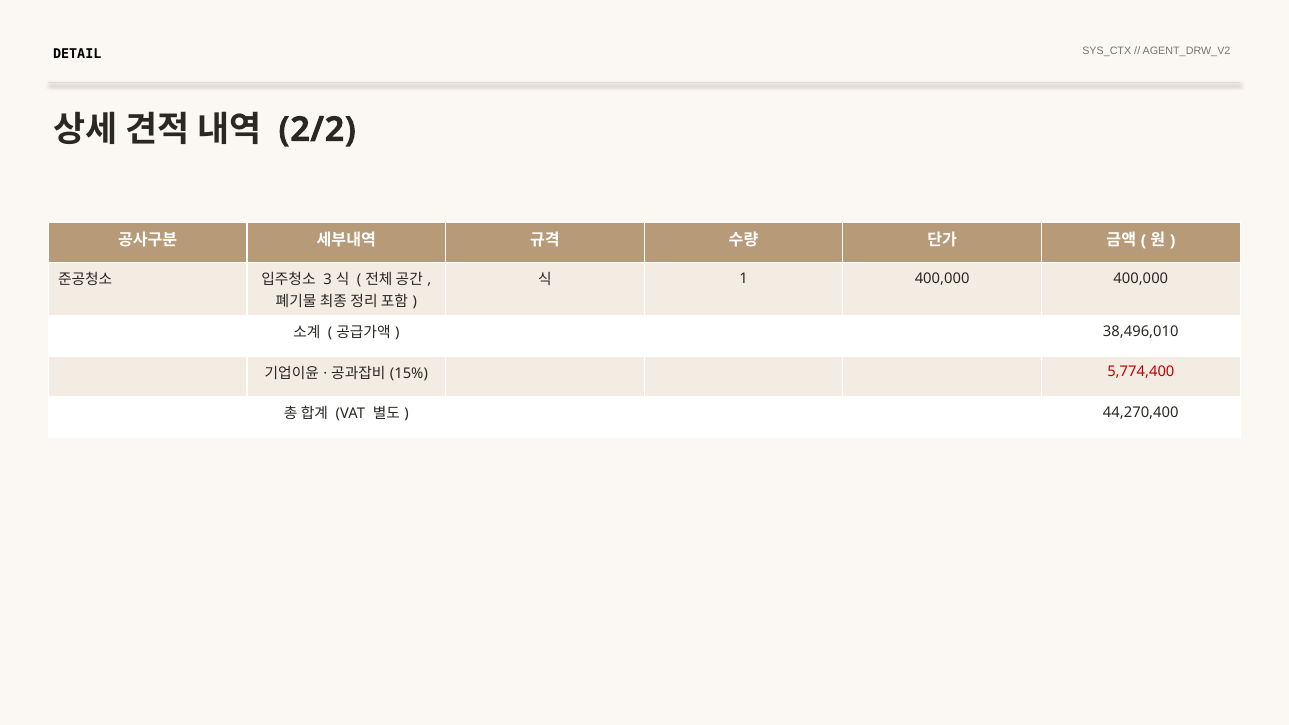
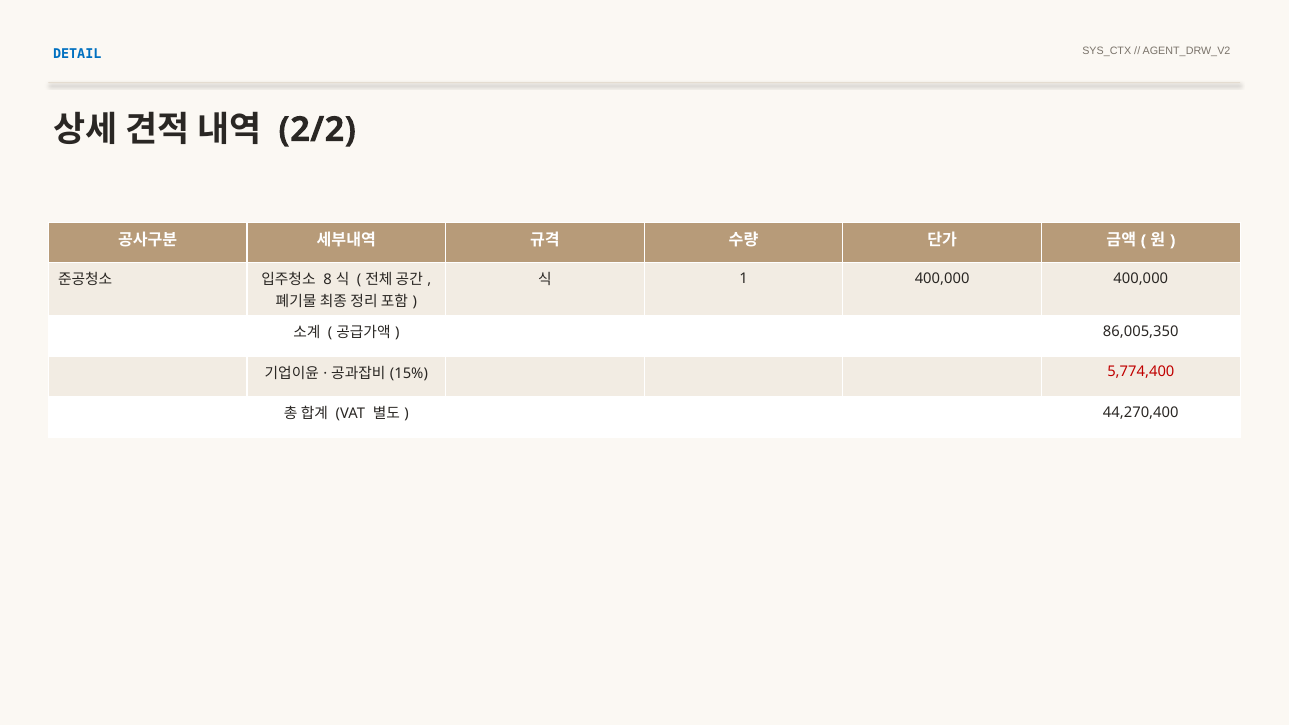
DETAIL colour: black -> blue (77, 54)
3: 3 -> 8 (328, 280)
38,496,010: 38,496,010 -> 86,005,350 (1141, 332)
